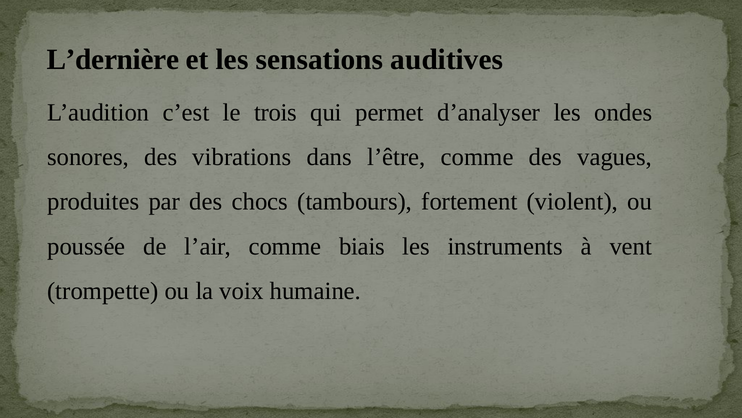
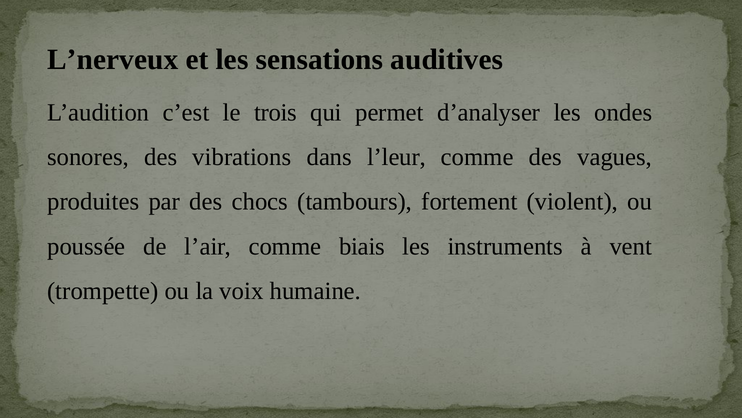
L’dernière: L’dernière -> L’nerveux (113, 59)
l’être: l’être -> l’leur (396, 157)
